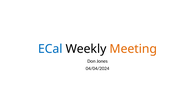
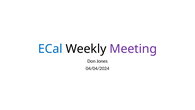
Meeting colour: orange -> purple (133, 49)
